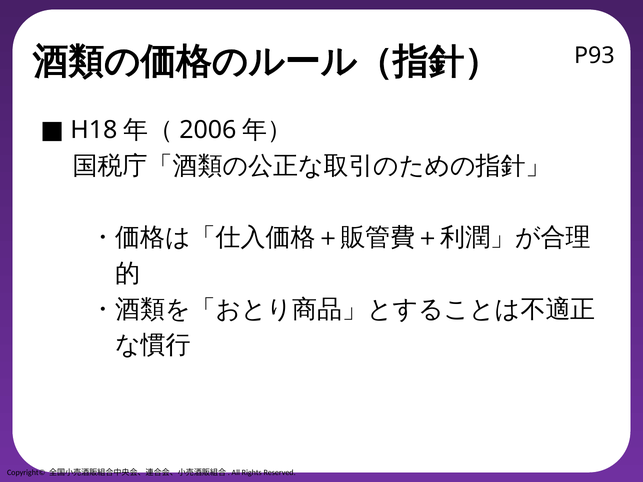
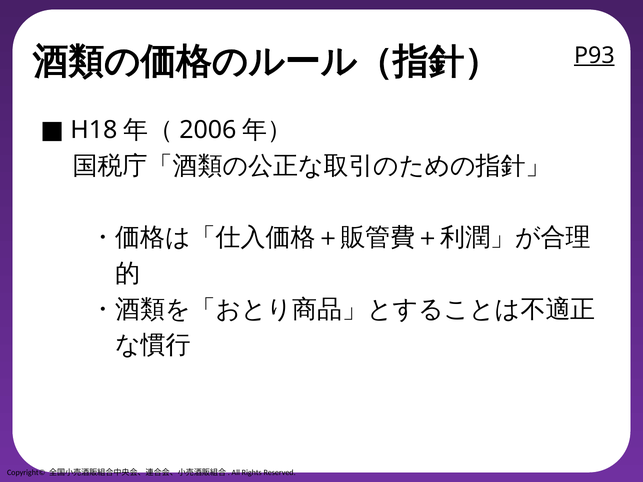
P93 underline: none -> present (594, 55)
